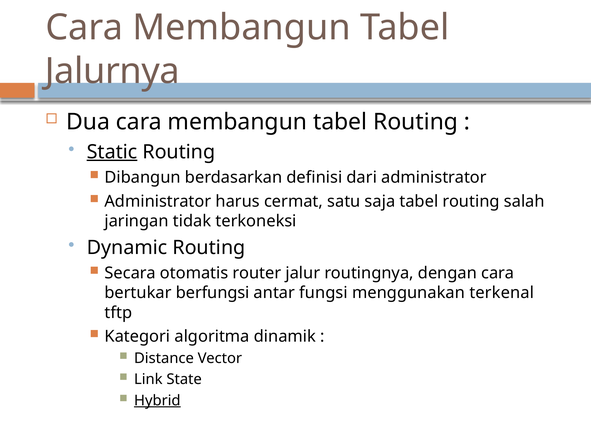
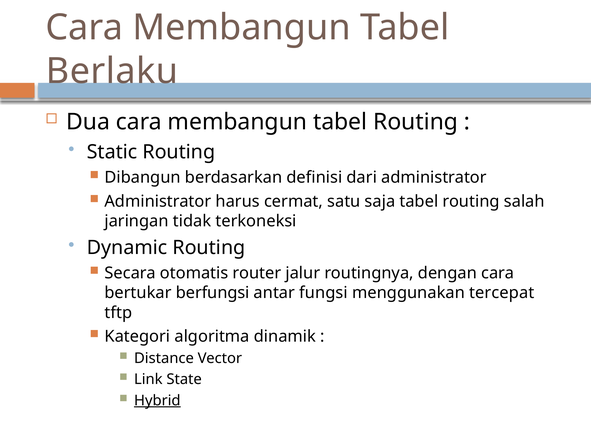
Jalurnya: Jalurnya -> Berlaku (112, 71)
Static underline: present -> none (112, 152)
terkenal: terkenal -> tercepat (502, 292)
